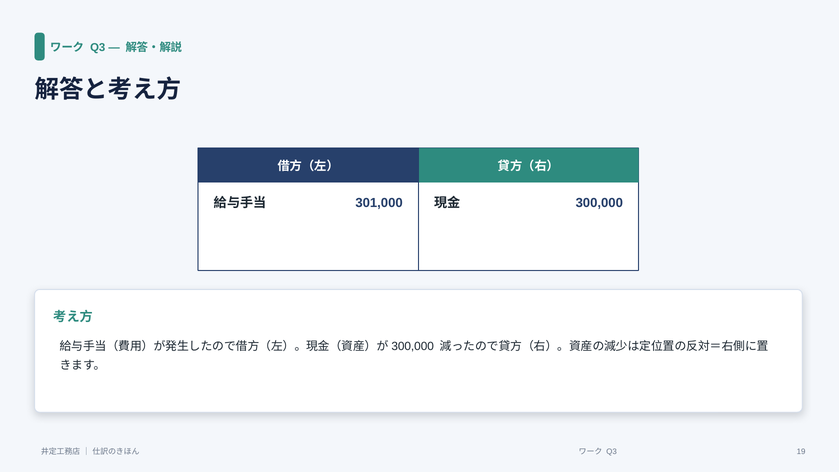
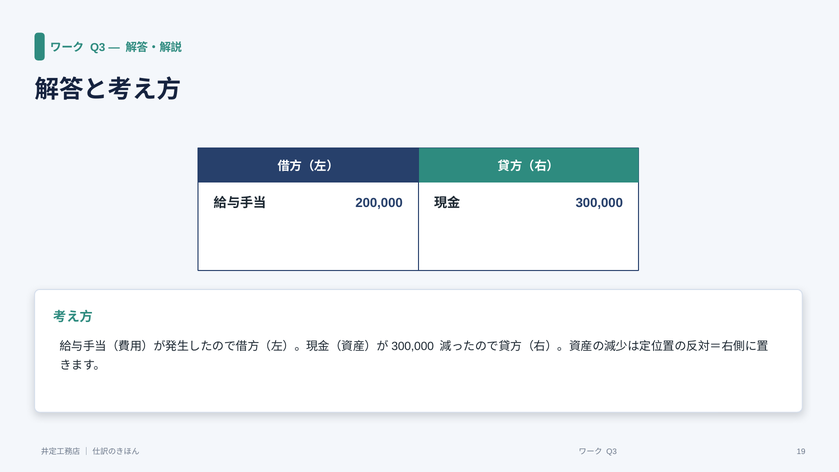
301,000: 301,000 -> 200,000 (379, 203)
